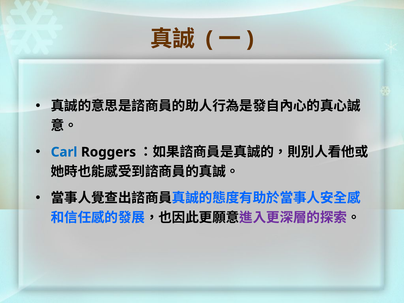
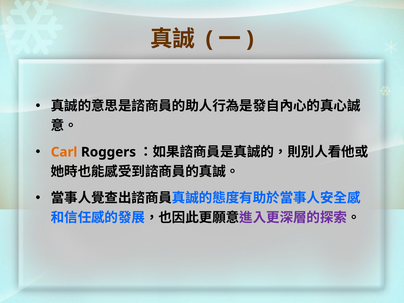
Carl colour: blue -> orange (64, 152)
